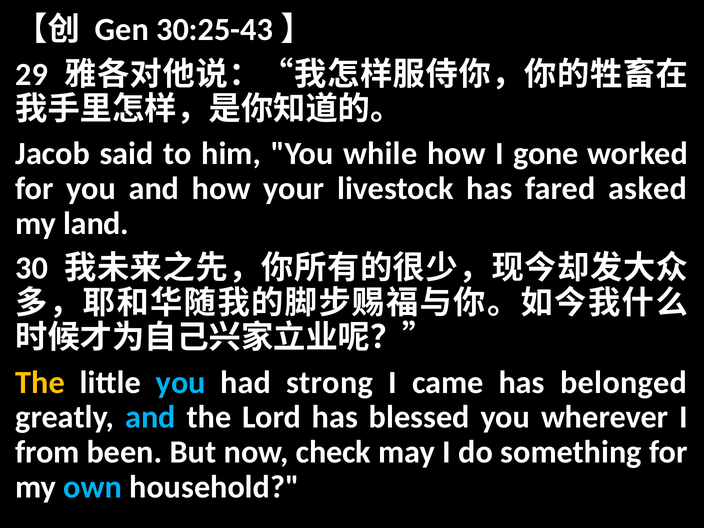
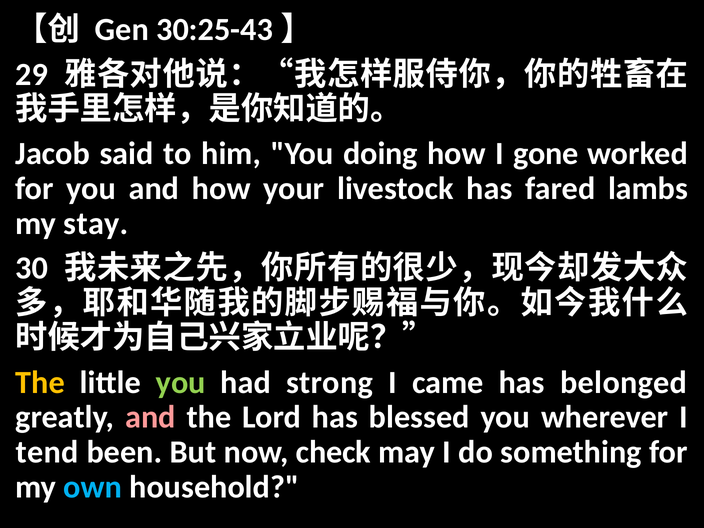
while: while -> doing (380, 154)
asked: asked -> lambs (648, 189)
land: land -> stay (96, 224)
you colour: light blue -> light green (181, 382)
and colour: light blue -> pink (150, 417)
from: from -> tend (47, 452)
